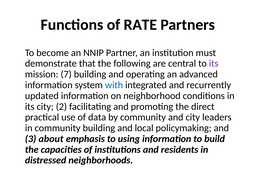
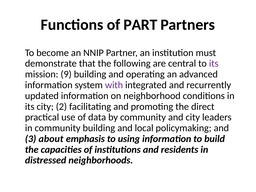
RATE: RATE -> PART (140, 25)
7: 7 -> 9 (66, 74)
with colour: blue -> purple (114, 85)
